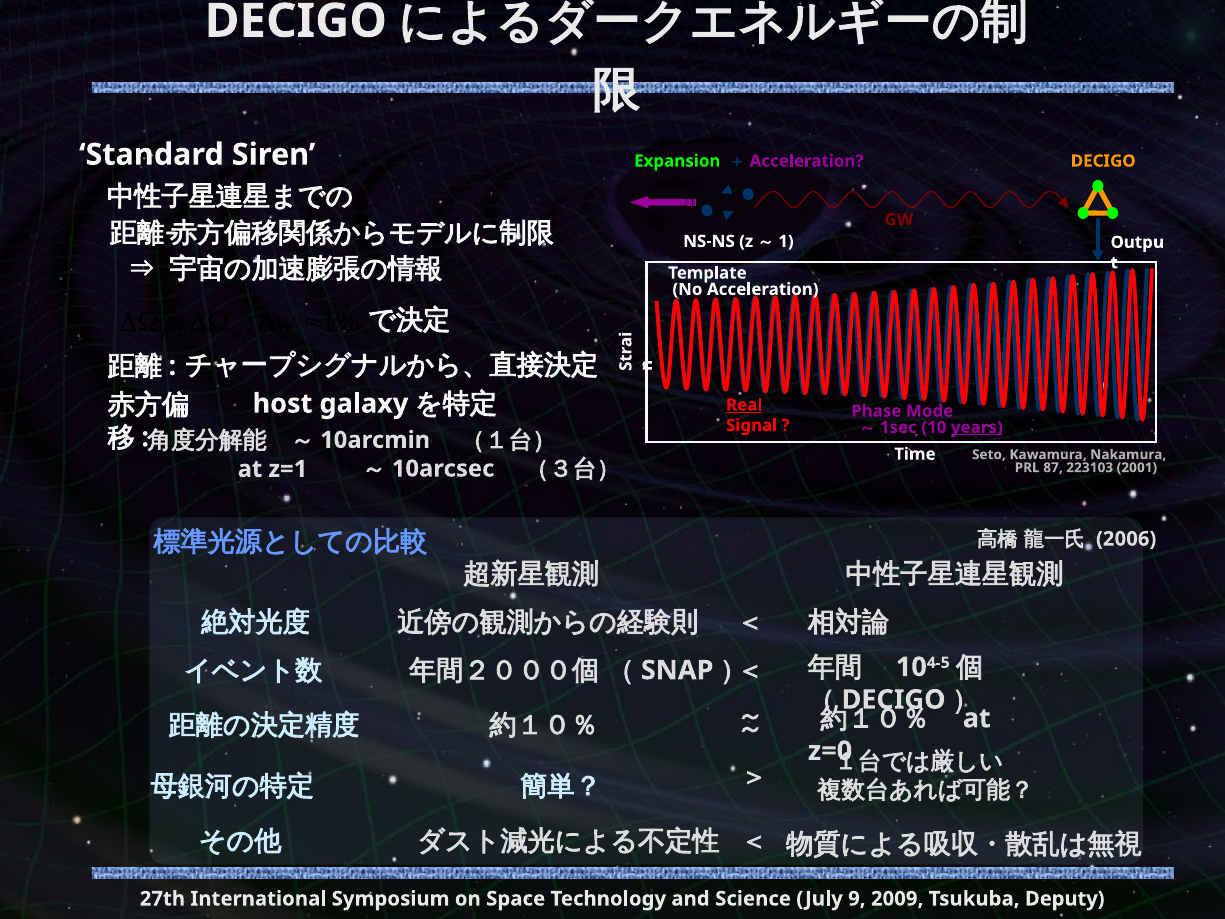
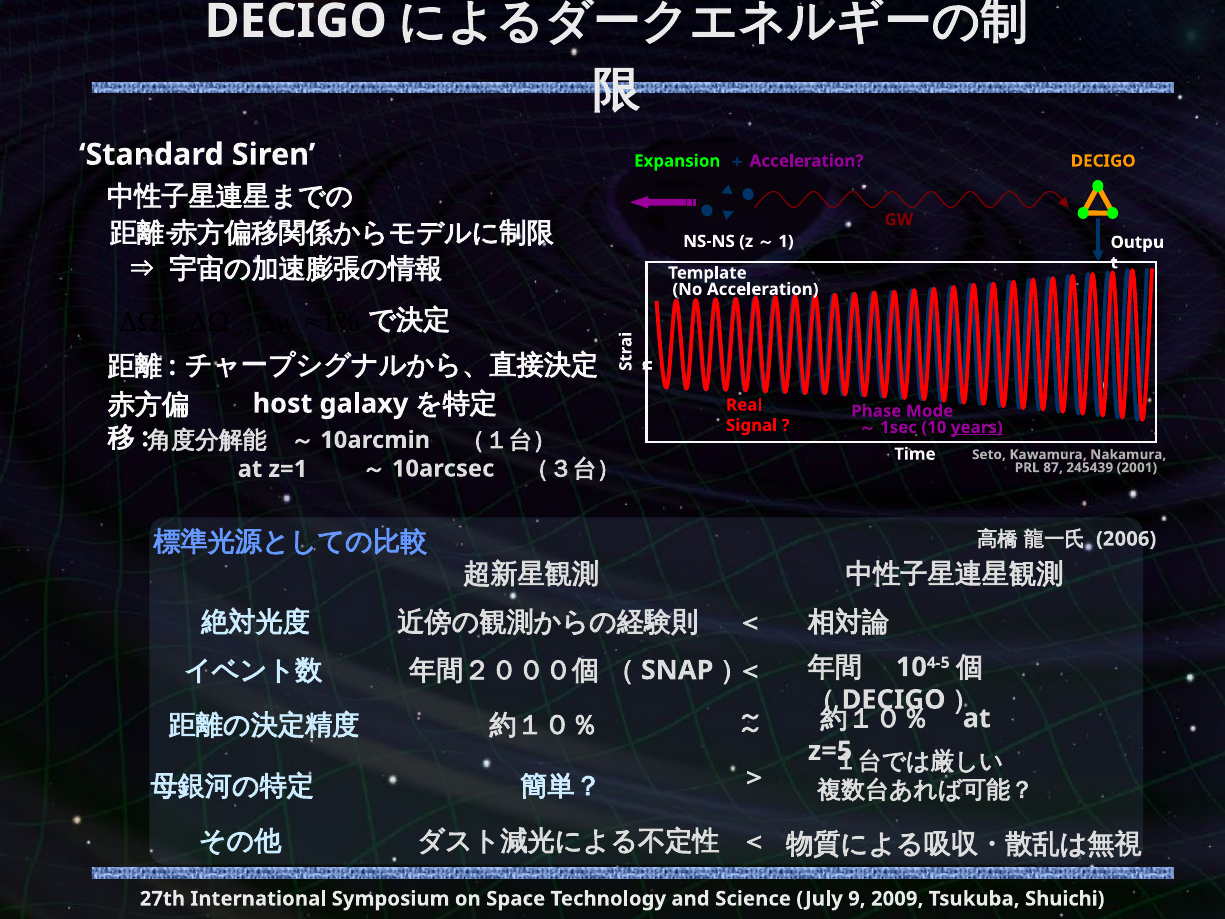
Real underline: present -> none (744, 405)
223103: 223103 -> 245439 (1090, 468)
z=0: z=0 -> z=5 (830, 751)
Deputy: Deputy -> Shuichi (1065, 899)
